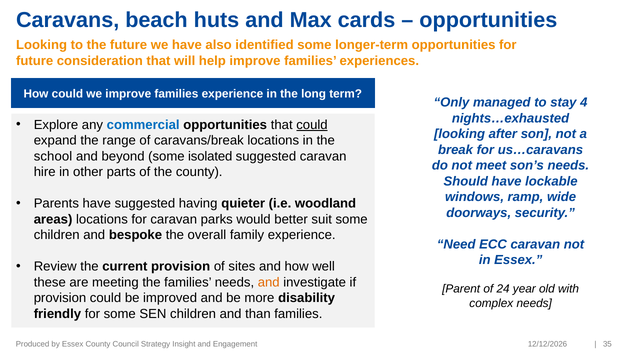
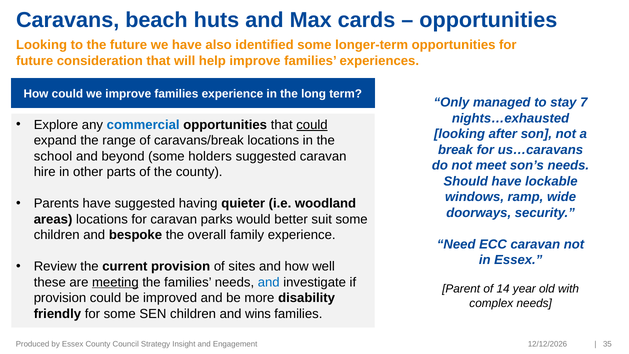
4: 4 -> 7 (584, 103)
isolated: isolated -> holders (210, 156)
meeting underline: none -> present (115, 282)
and colour: orange -> blue (269, 282)
24: 24 -> 14 (503, 289)
than: than -> wins (258, 314)
